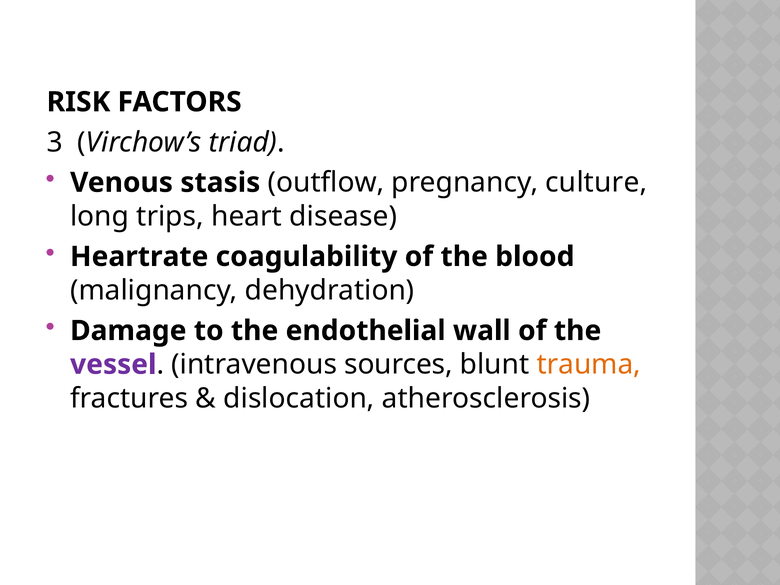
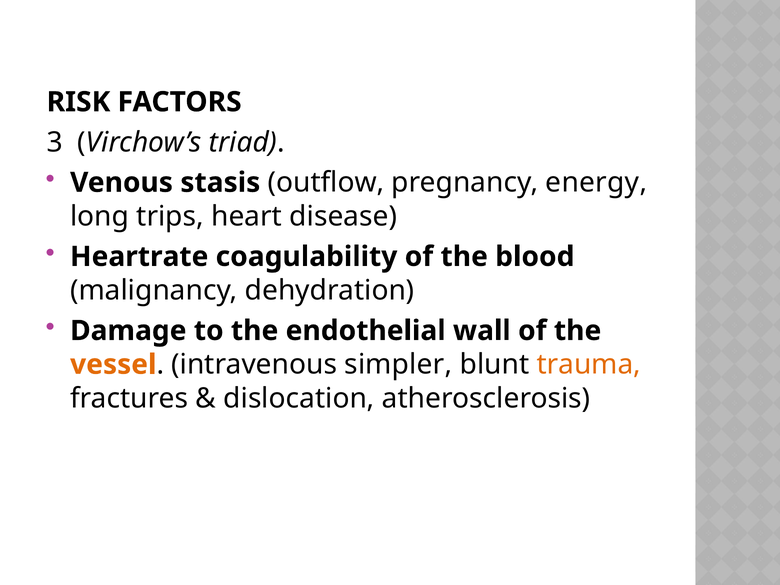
culture: culture -> energy (596, 183)
vessel colour: purple -> orange (113, 364)
sources: sources -> simpler (398, 364)
